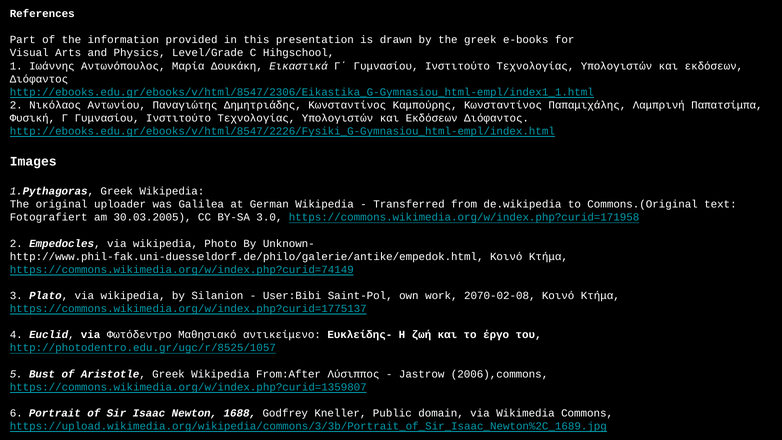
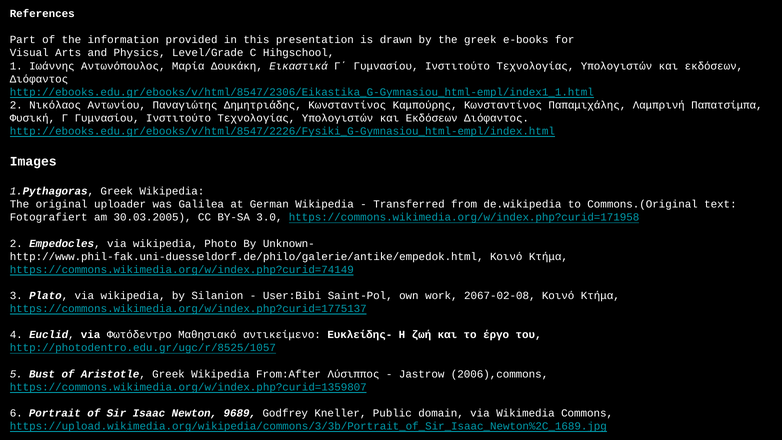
2070-02-08: 2070-02-08 -> 2067-02-08 (500, 296)
1688: 1688 -> 9689 (240, 413)
